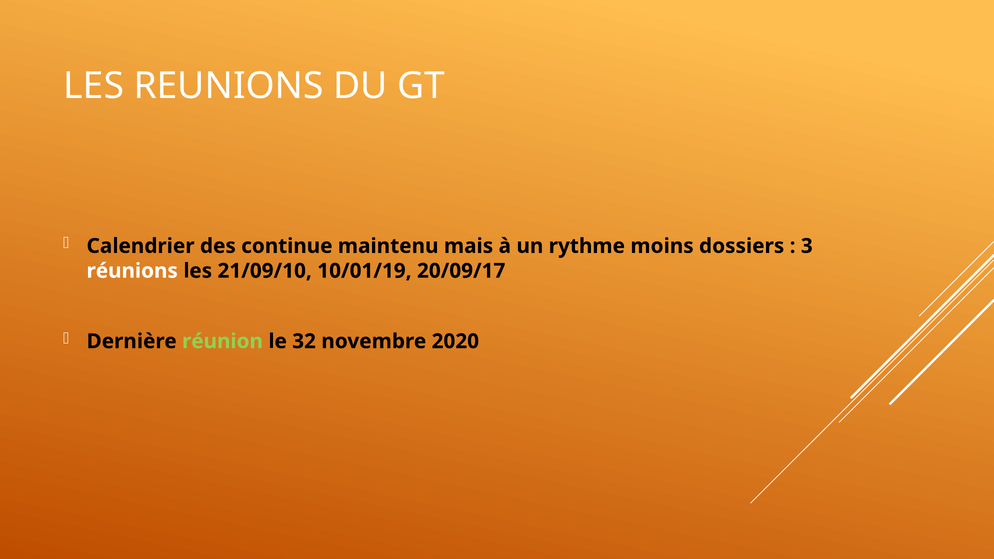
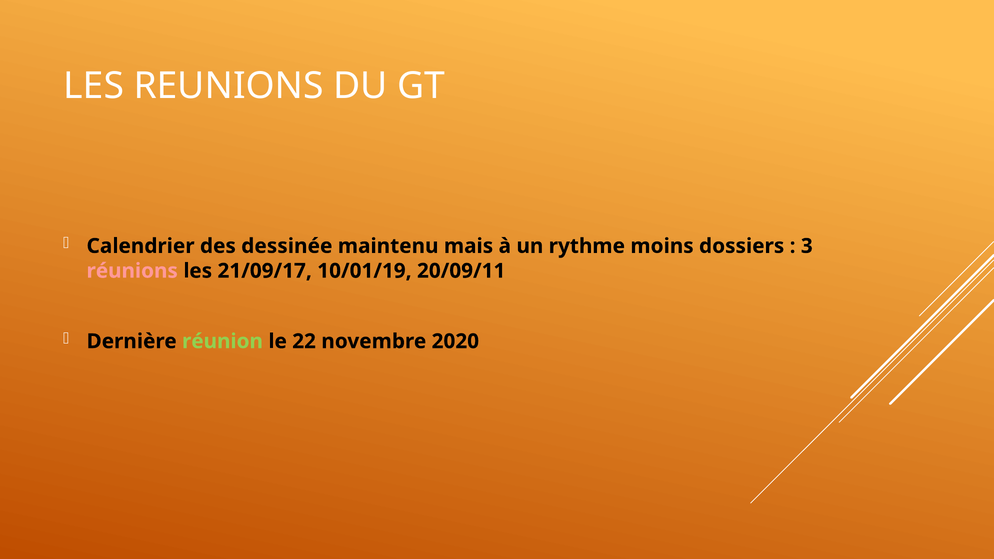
continue: continue -> dessinée (287, 246)
réunions colour: white -> pink (132, 271)
21/09/10: 21/09/10 -> 21/09/17 (265, 271)
20/09/17: 20/09/17 -> 20/09/11 (461, 271)
32: 32 -> 22 (304, 341)
